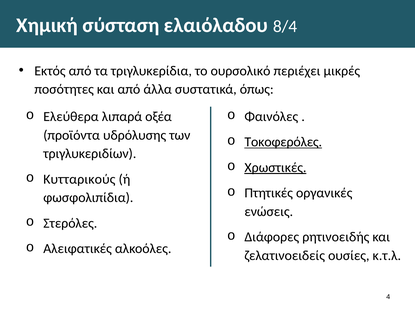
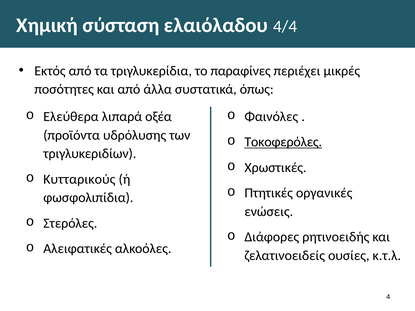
8/4: 8/4 -> 4/4 (285, 26)
ουρσολικό: ουρσολικό -> παραφίνες (241, 71)
Χρωστικές underline: present -> none (275, 168)
